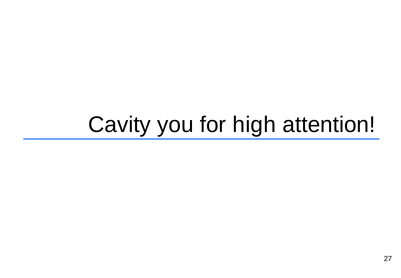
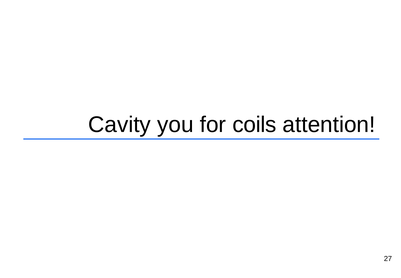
high: high -> coils (254, 125)
